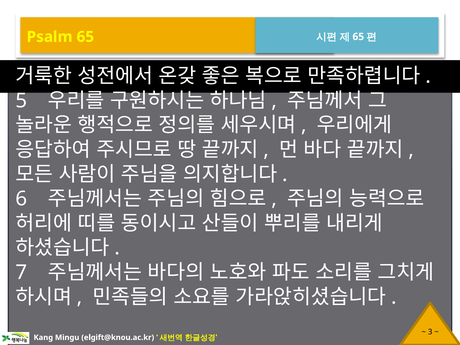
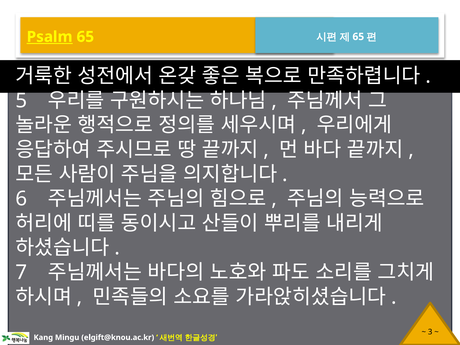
Psalm underline: none -> present (50, 37)
